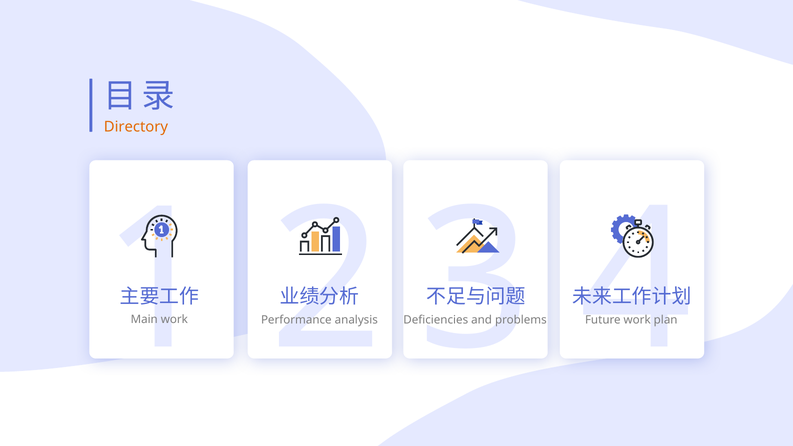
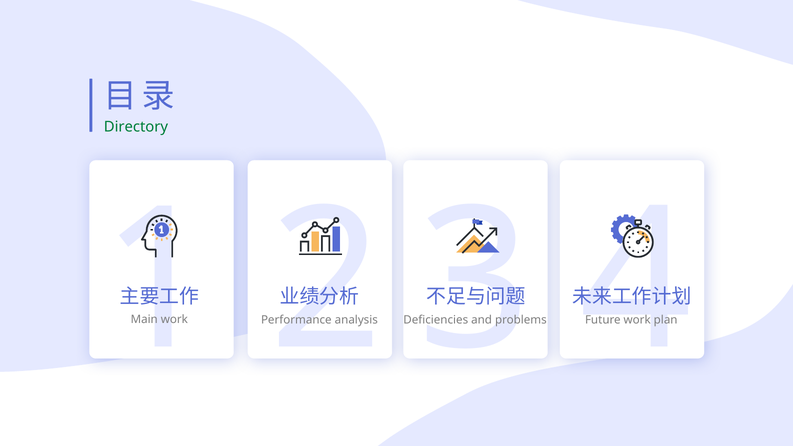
Directory colour: orange -> green (136, 127)
